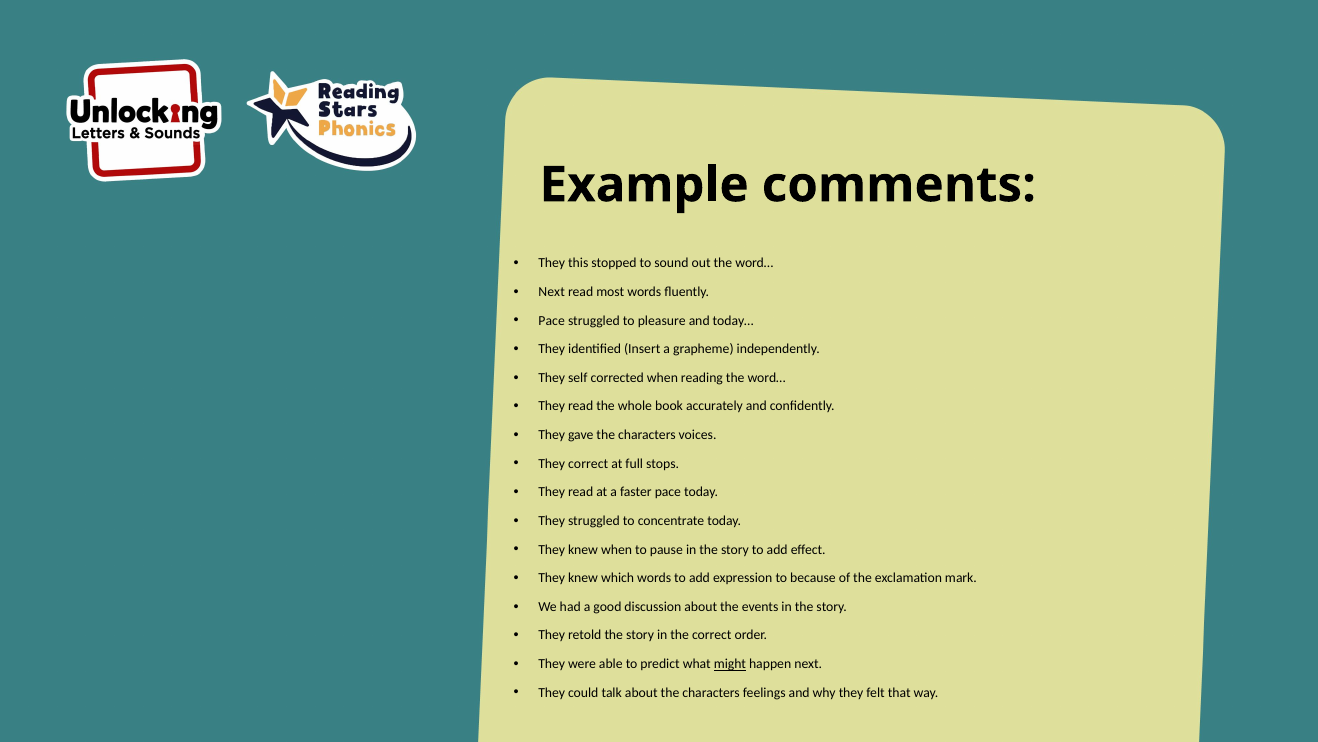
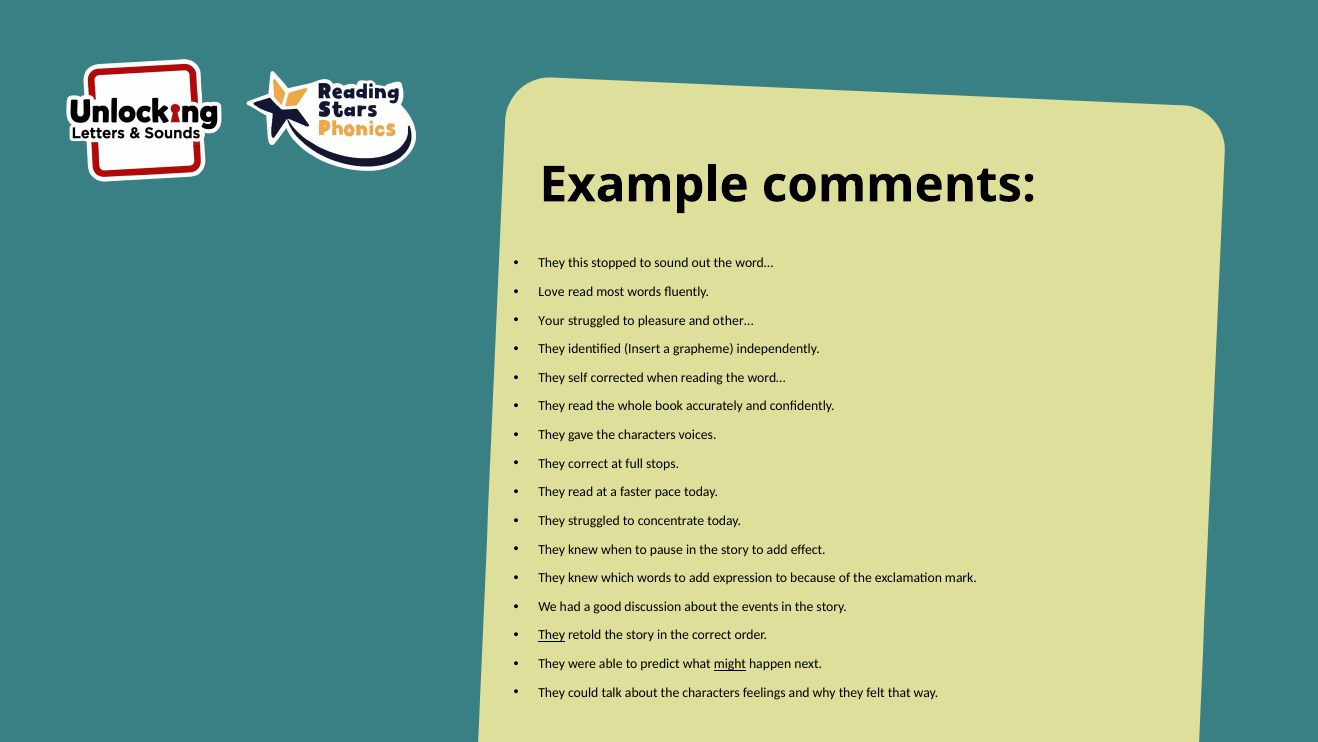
Next: Next -> Love (552, 292)
Pace: Pace -> Your (552, 320)
today…: today… -> other… (733, 320)
They underline: none -> present (552, 635)
